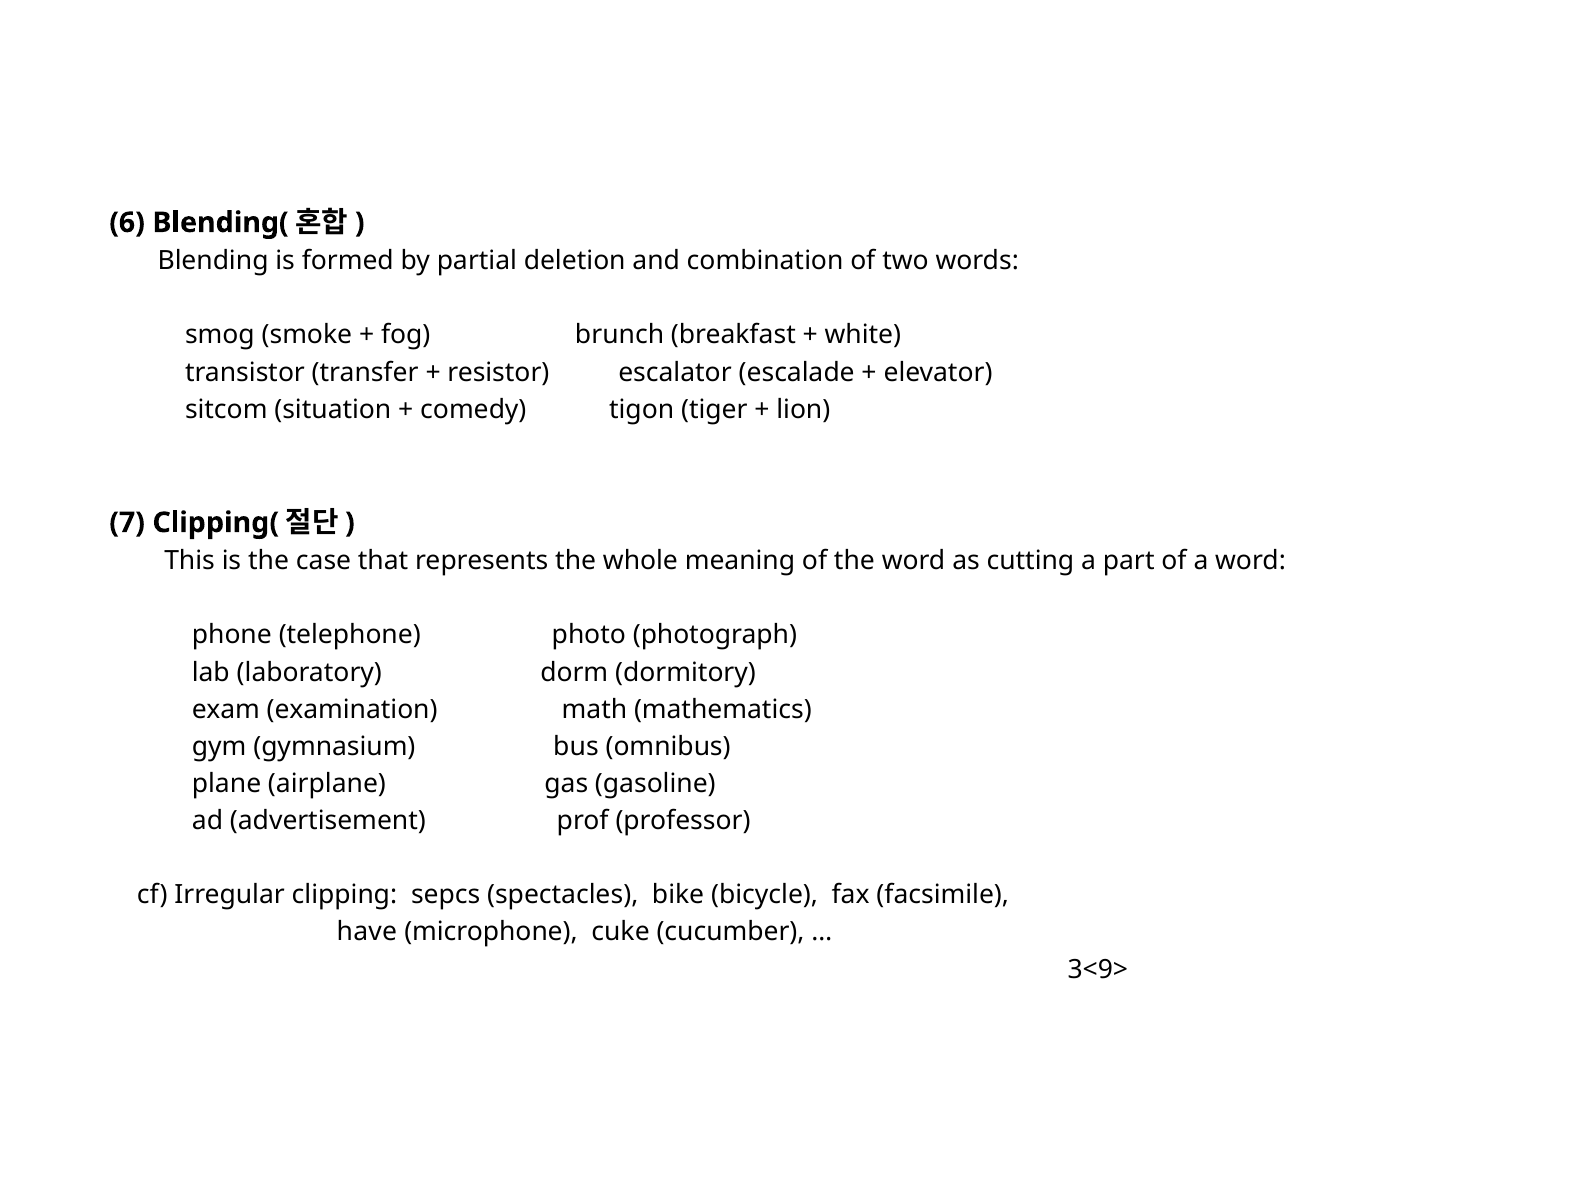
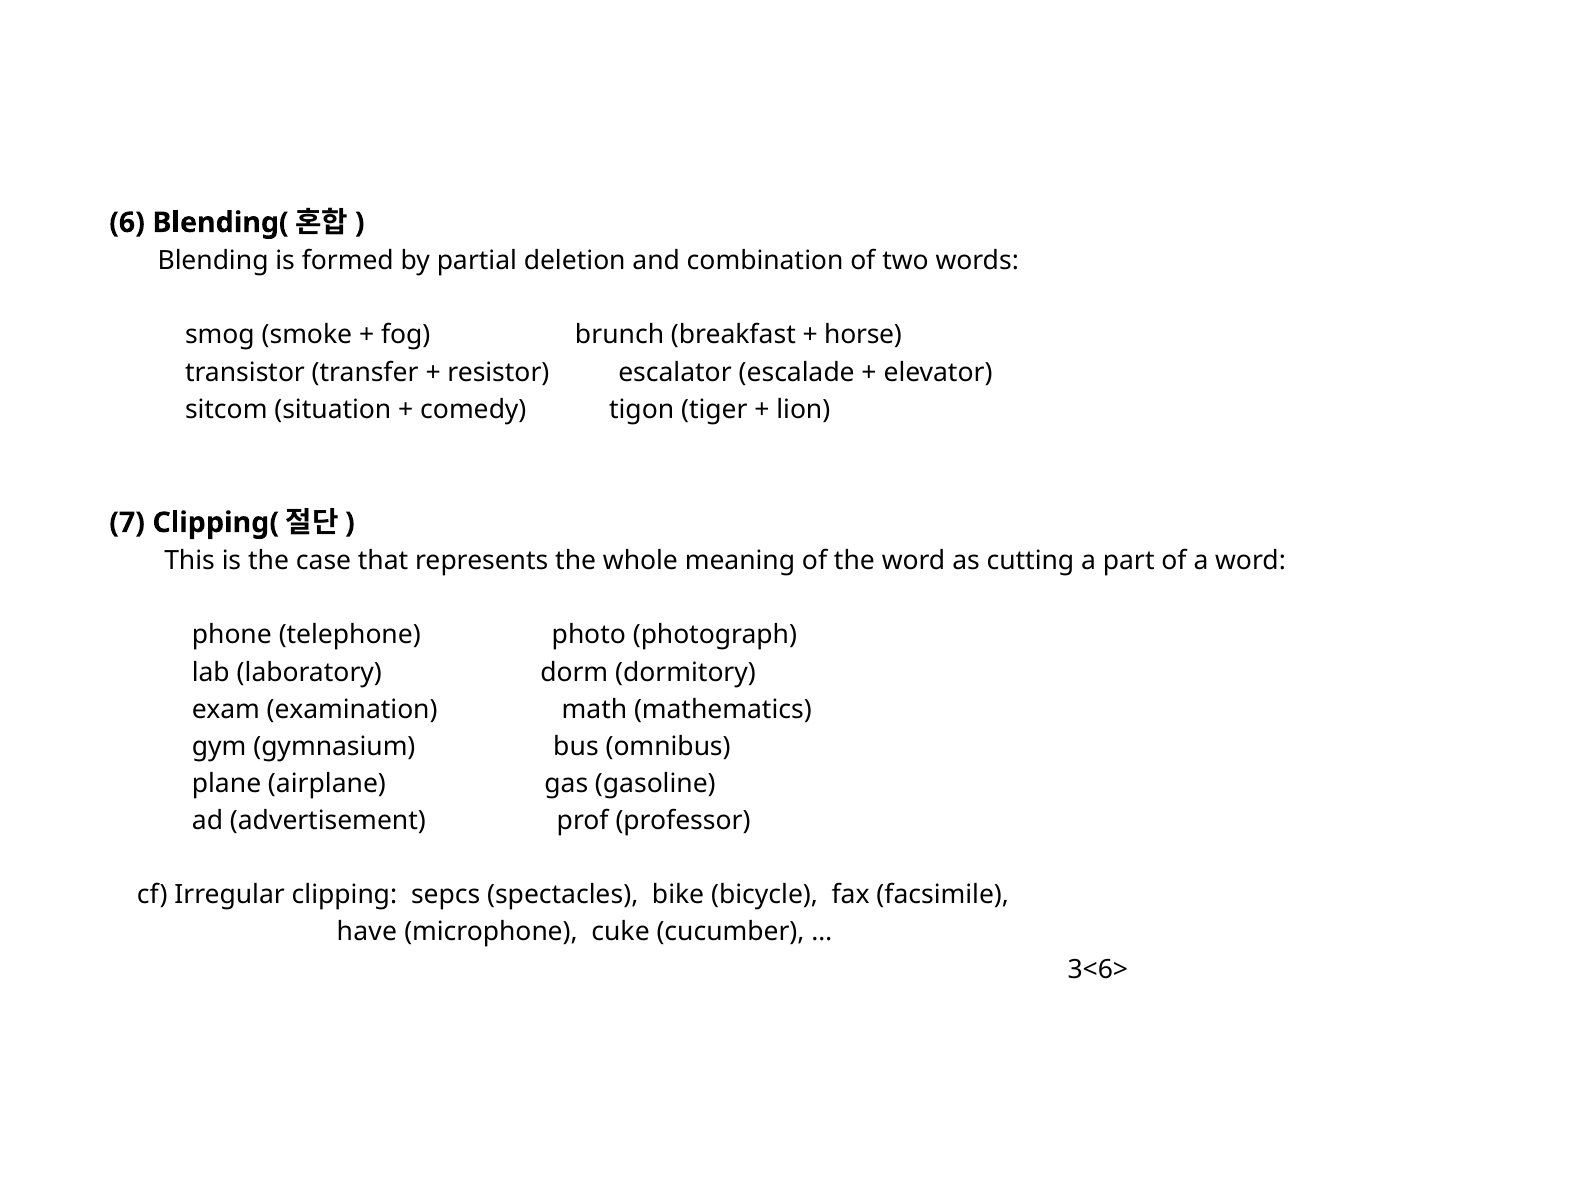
white: white -> horse (863, 335)
3<9>: 3<9> -> 3<6> (1098, 970)
